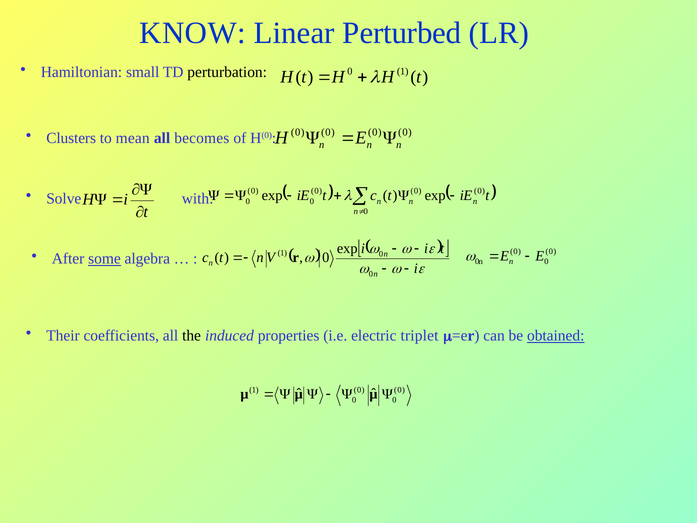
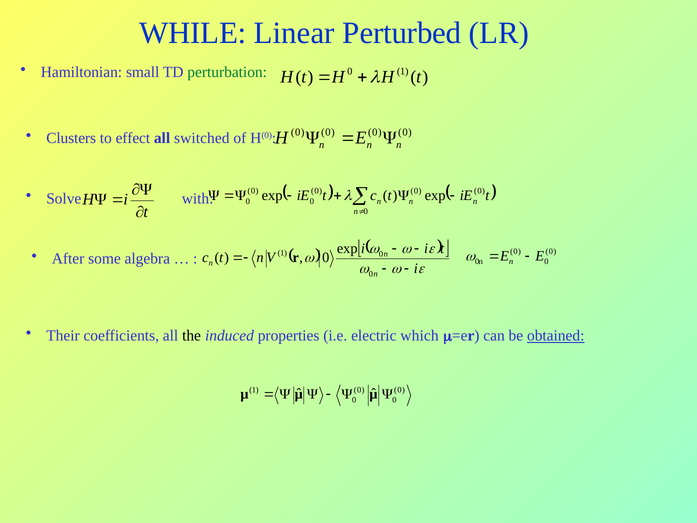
KNOW: KNOW -> WHILE (193, 33)
perturbation colour: black -> green (227, 72)
mean: mean -> effect (133, 138)
becomes: becomes -> switched (202, 138)
some underline: present -> none (104, 259)
triplet: triplet -> which (420, 336)
